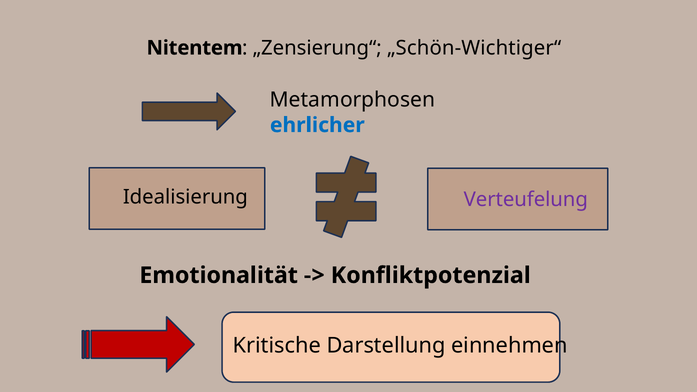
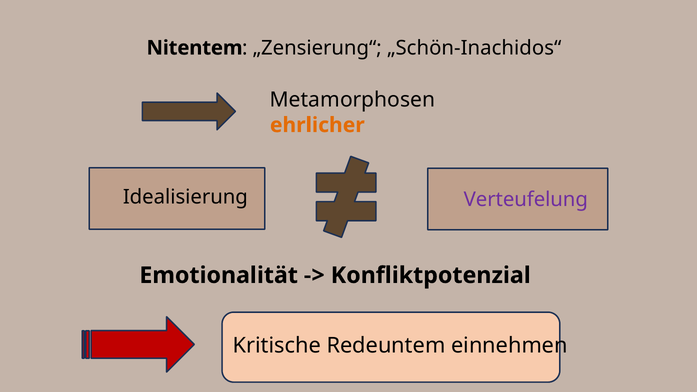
„Schön-Wichtiger“: „Schön-Wichtiger“ -> „Schön-Inachidos“ (474, 48)
ehrlicher colour: blue -> orange (317, 125)
Darstellung: Darstellung -> Redeuntem (386, 346)
